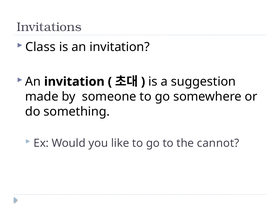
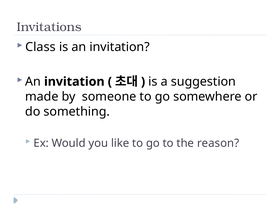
cannot: cannot -> reason (218, 143)
